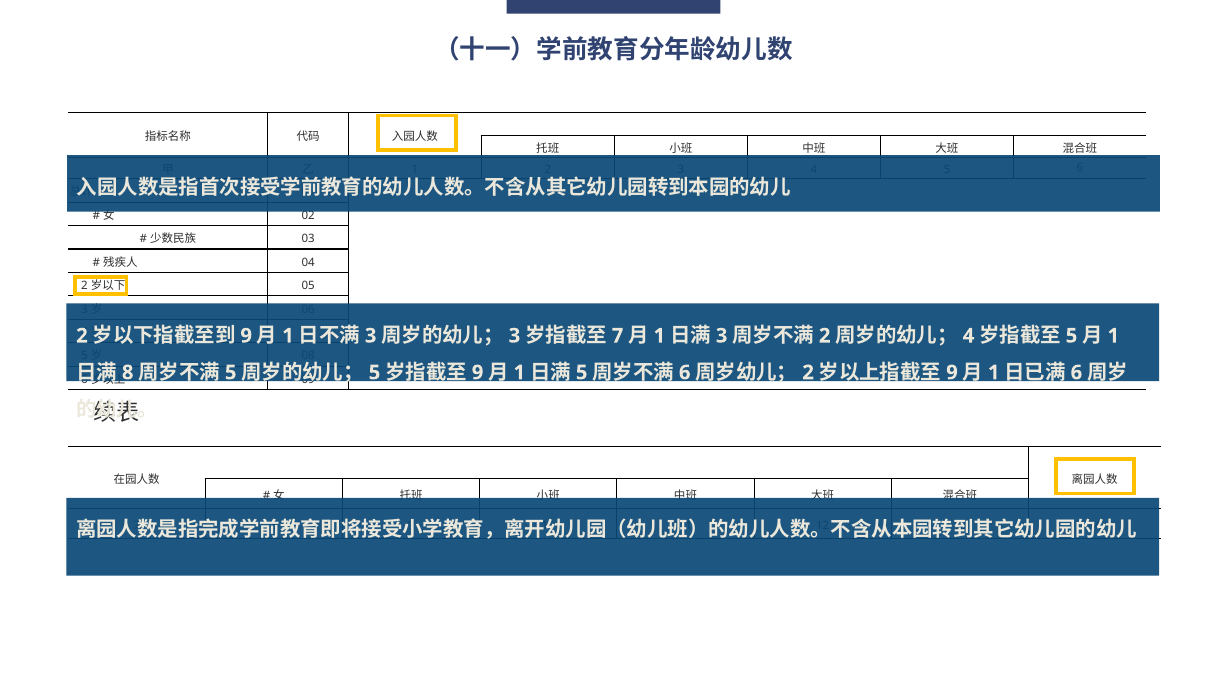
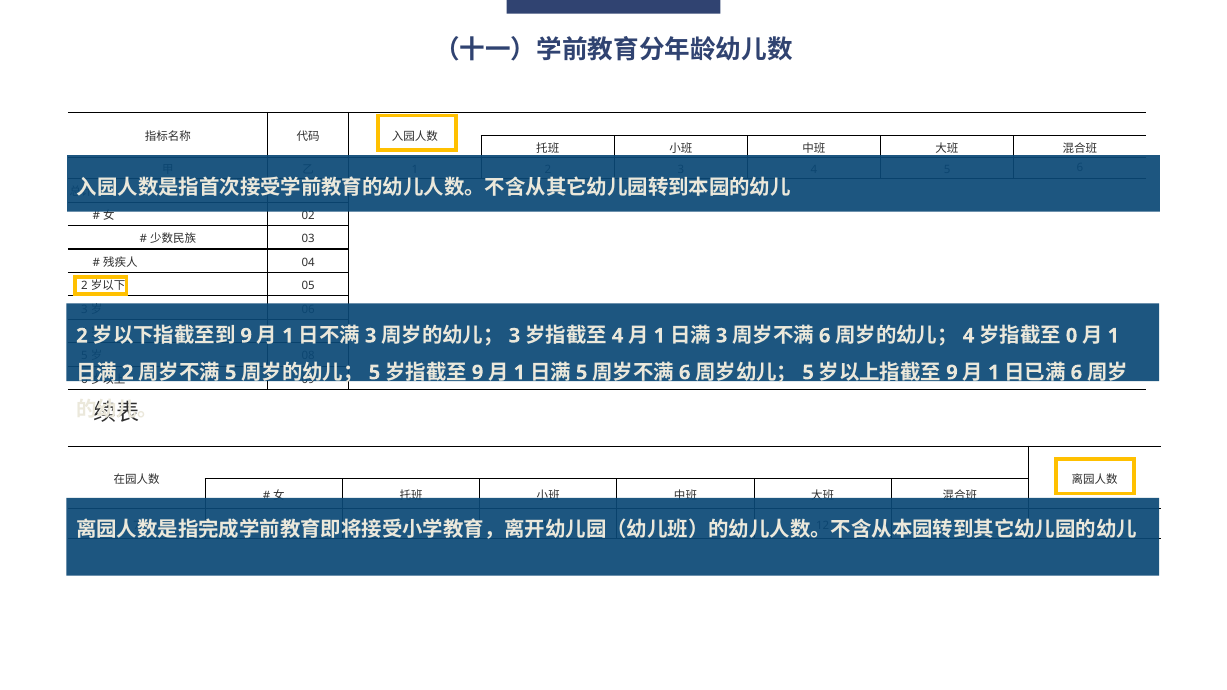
7: 7 -> 4 (618, 336)
2: 2 -> 6 (825, 336)
5: 5 -> 0 (1072, 336)
8: 8 -> 2 (128, 373)
2: 2 -> 5 (808, 373)
